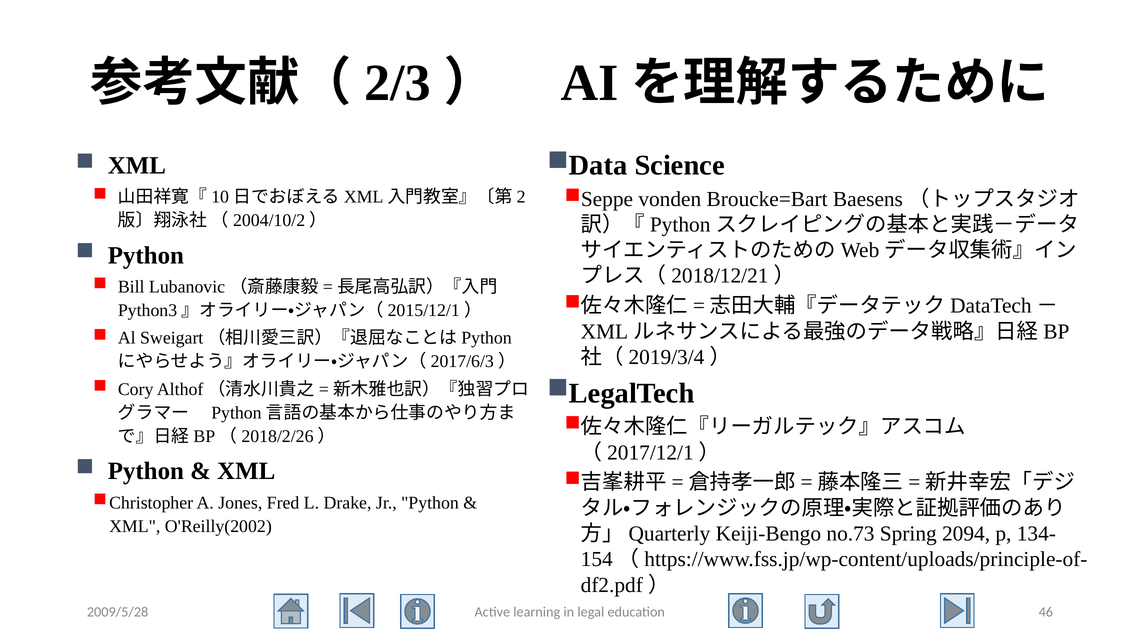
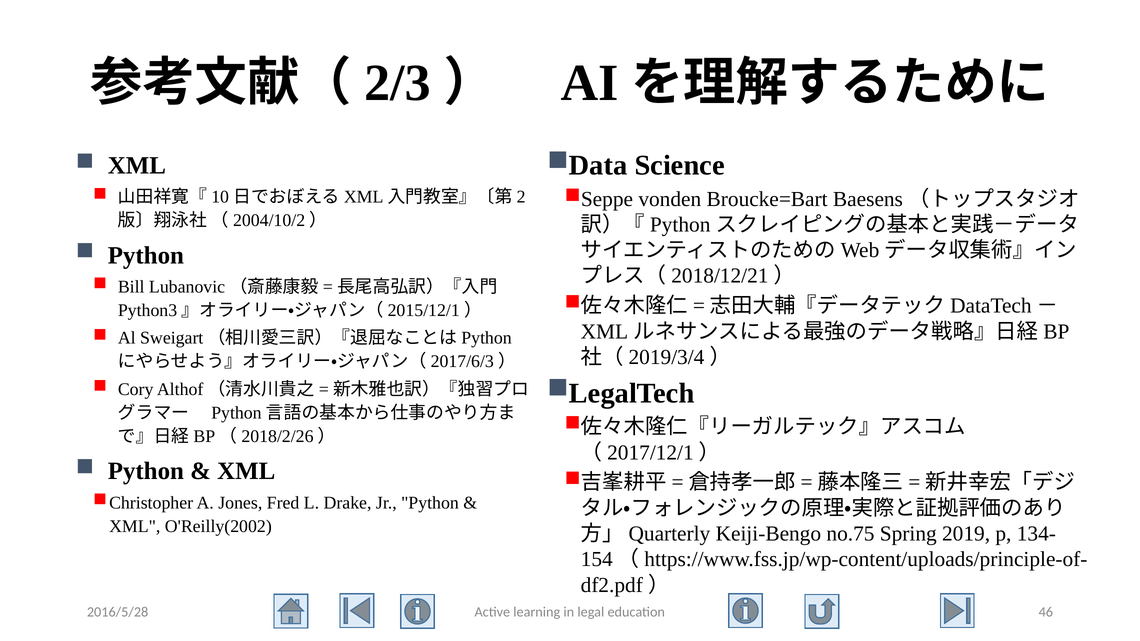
no.73: no.73 -> no.75 (850, 534)
2094: 2094 -> 2019 (966, 534)
2009/5/28: 2009/5/28 -> 2016/5/28 (118, 612)
